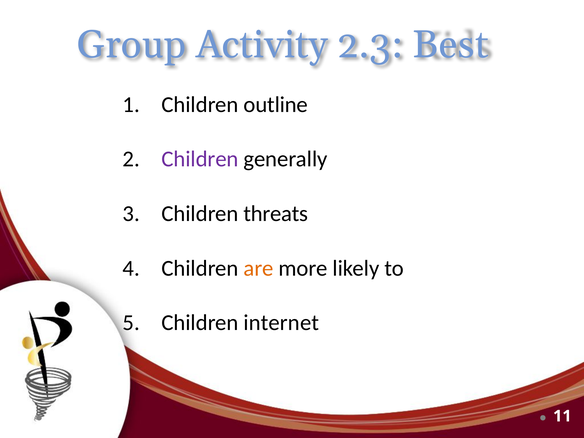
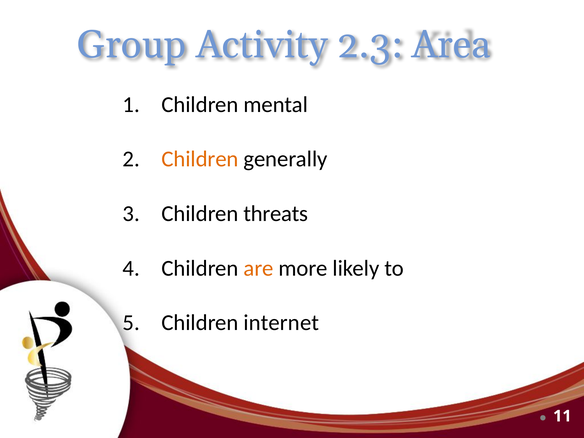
Best: Best -> Area (451, 45)
outline: outline -> mental (276, 105)
Children colour: purple -> orange (200, 159)
